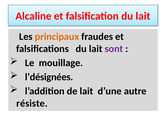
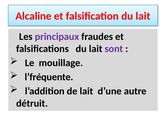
principaux colour: orange -> purple (57, 37)
l’désignées: l’désignées -> l’fréquente (49, 77)
résiste: résiste -> détruit (32, 104)
